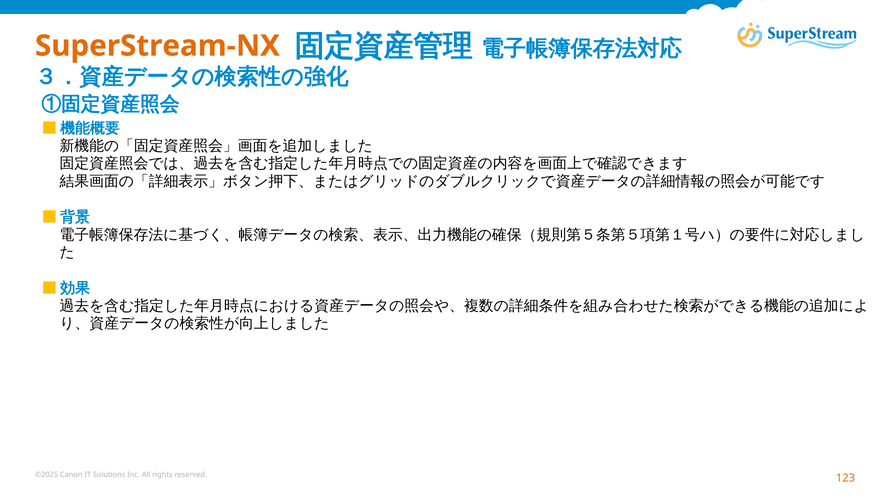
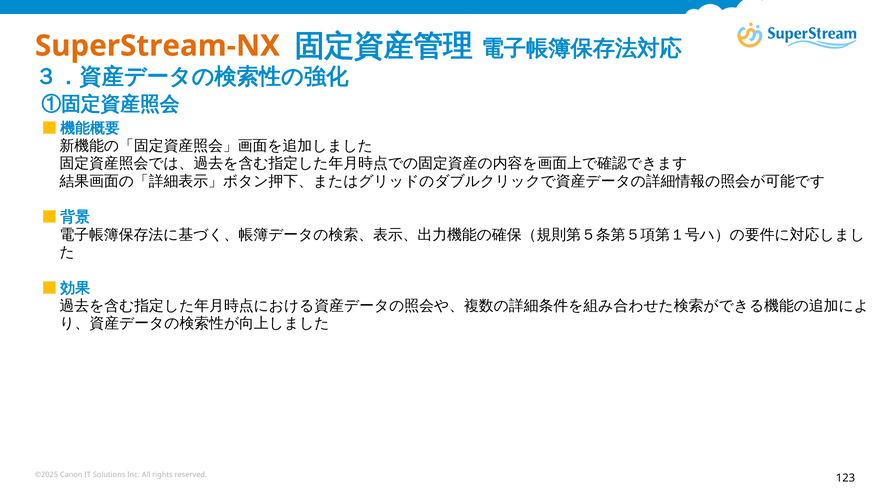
123 colour: orange -> black (845, 478)
